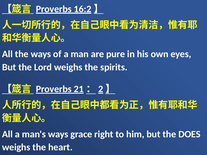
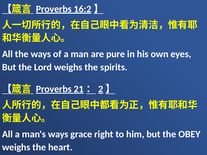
DOES: DOES -> OBEY (189, 134)
